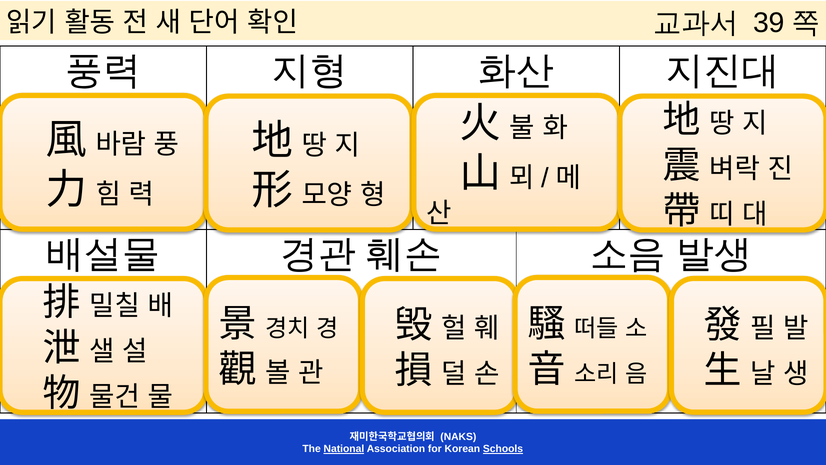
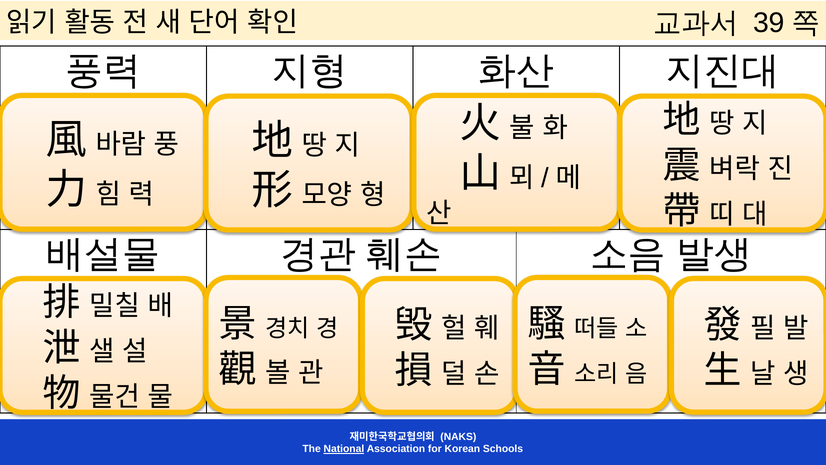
Schools underline: present -> none (503, 449)
